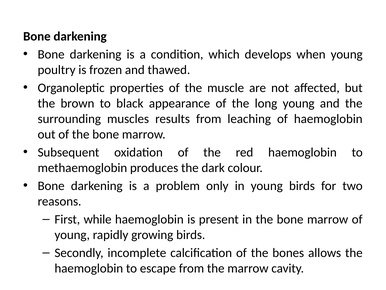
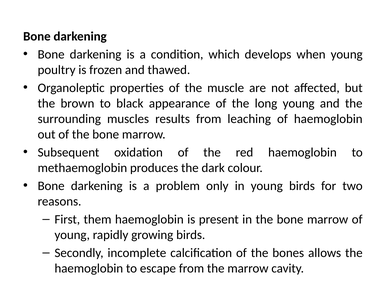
while: while -> them (98, 219)
